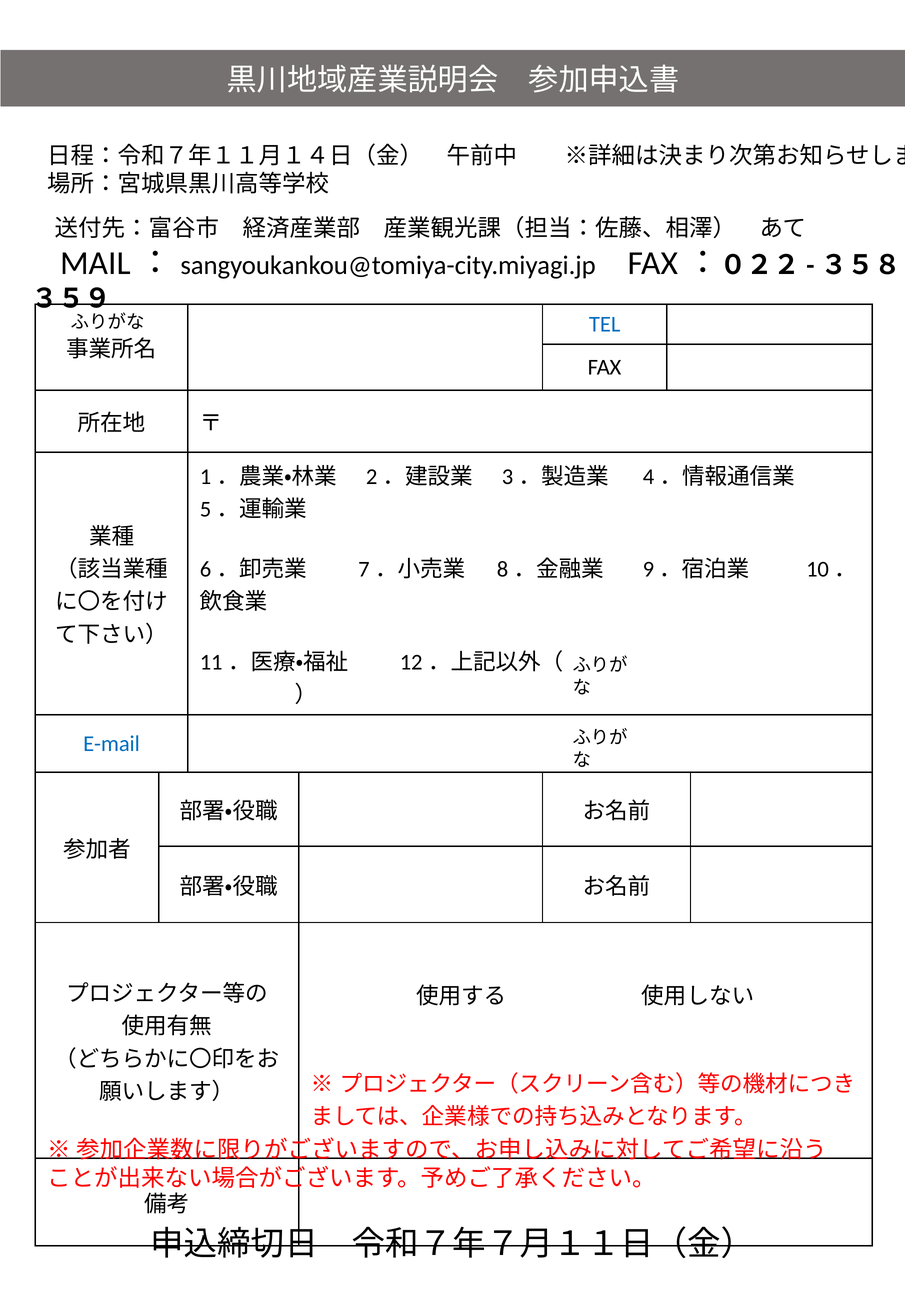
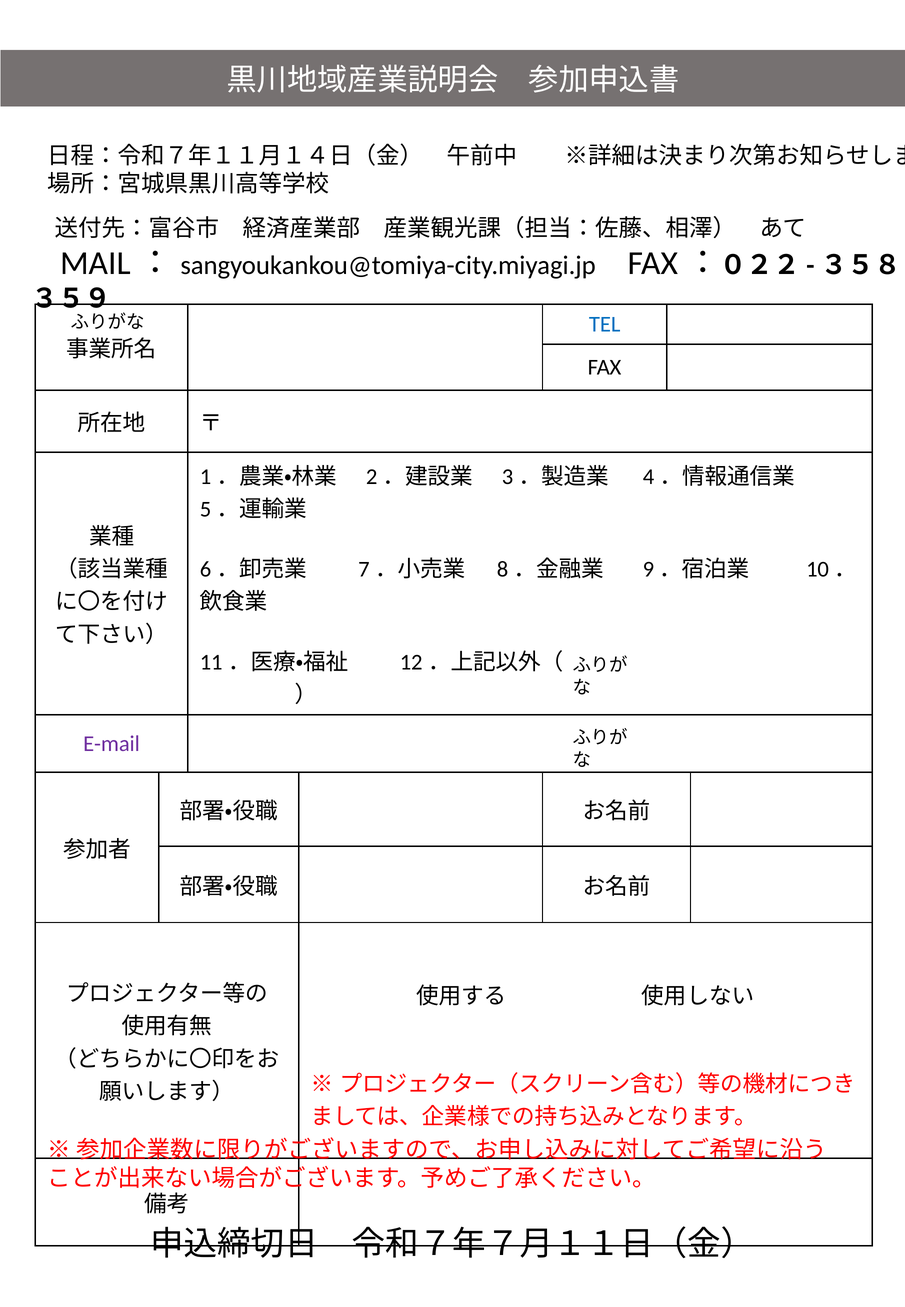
E-mail colour: blue -> purple (112, 744)
